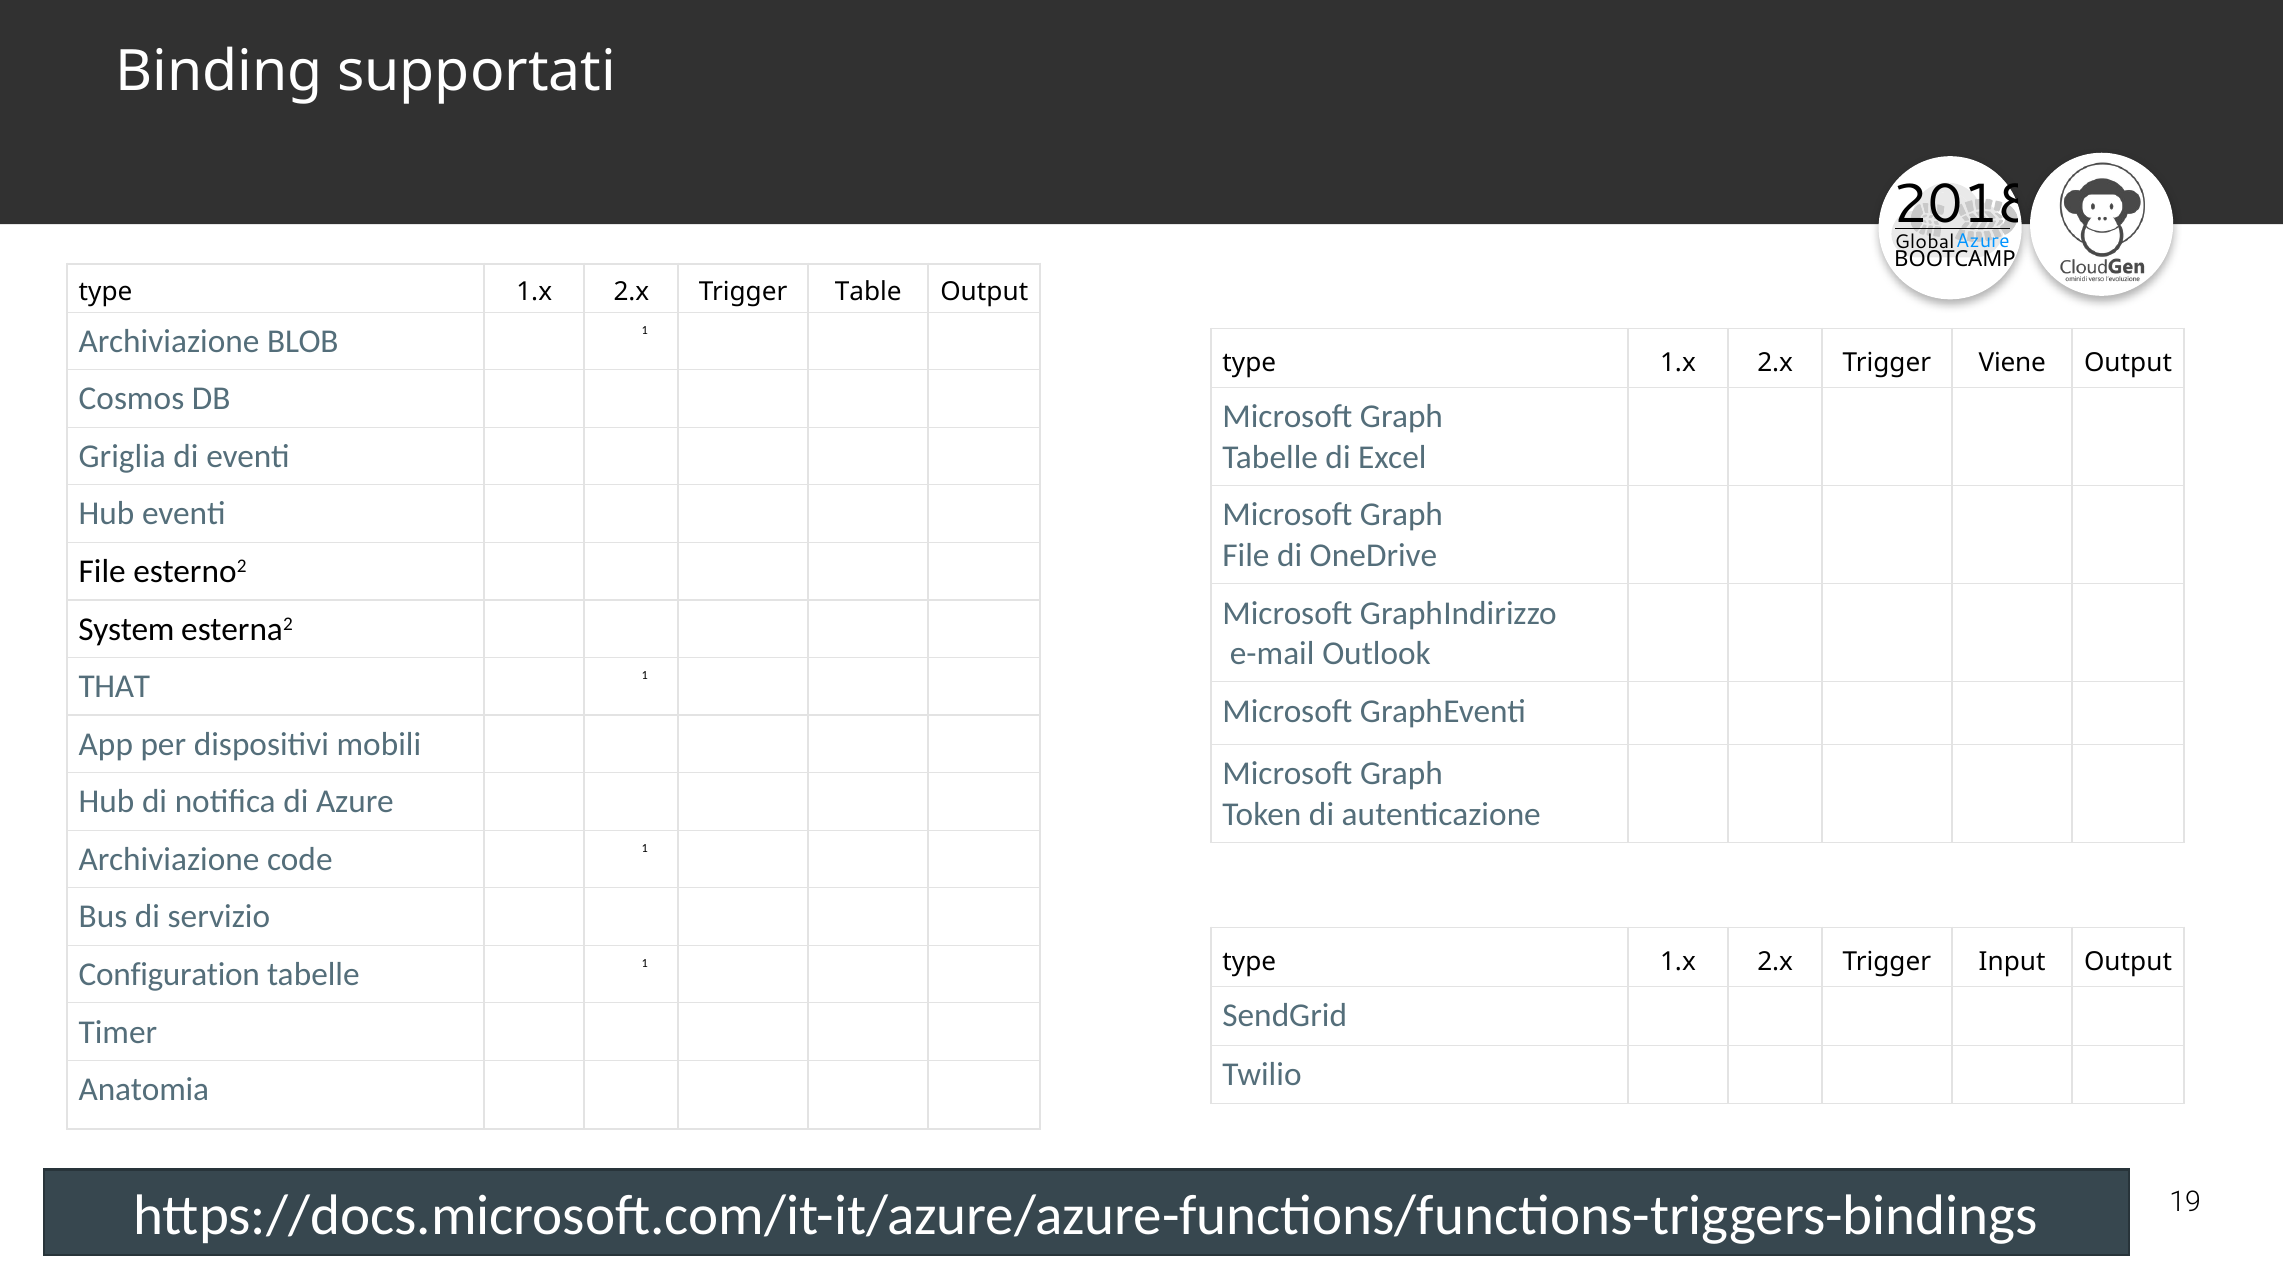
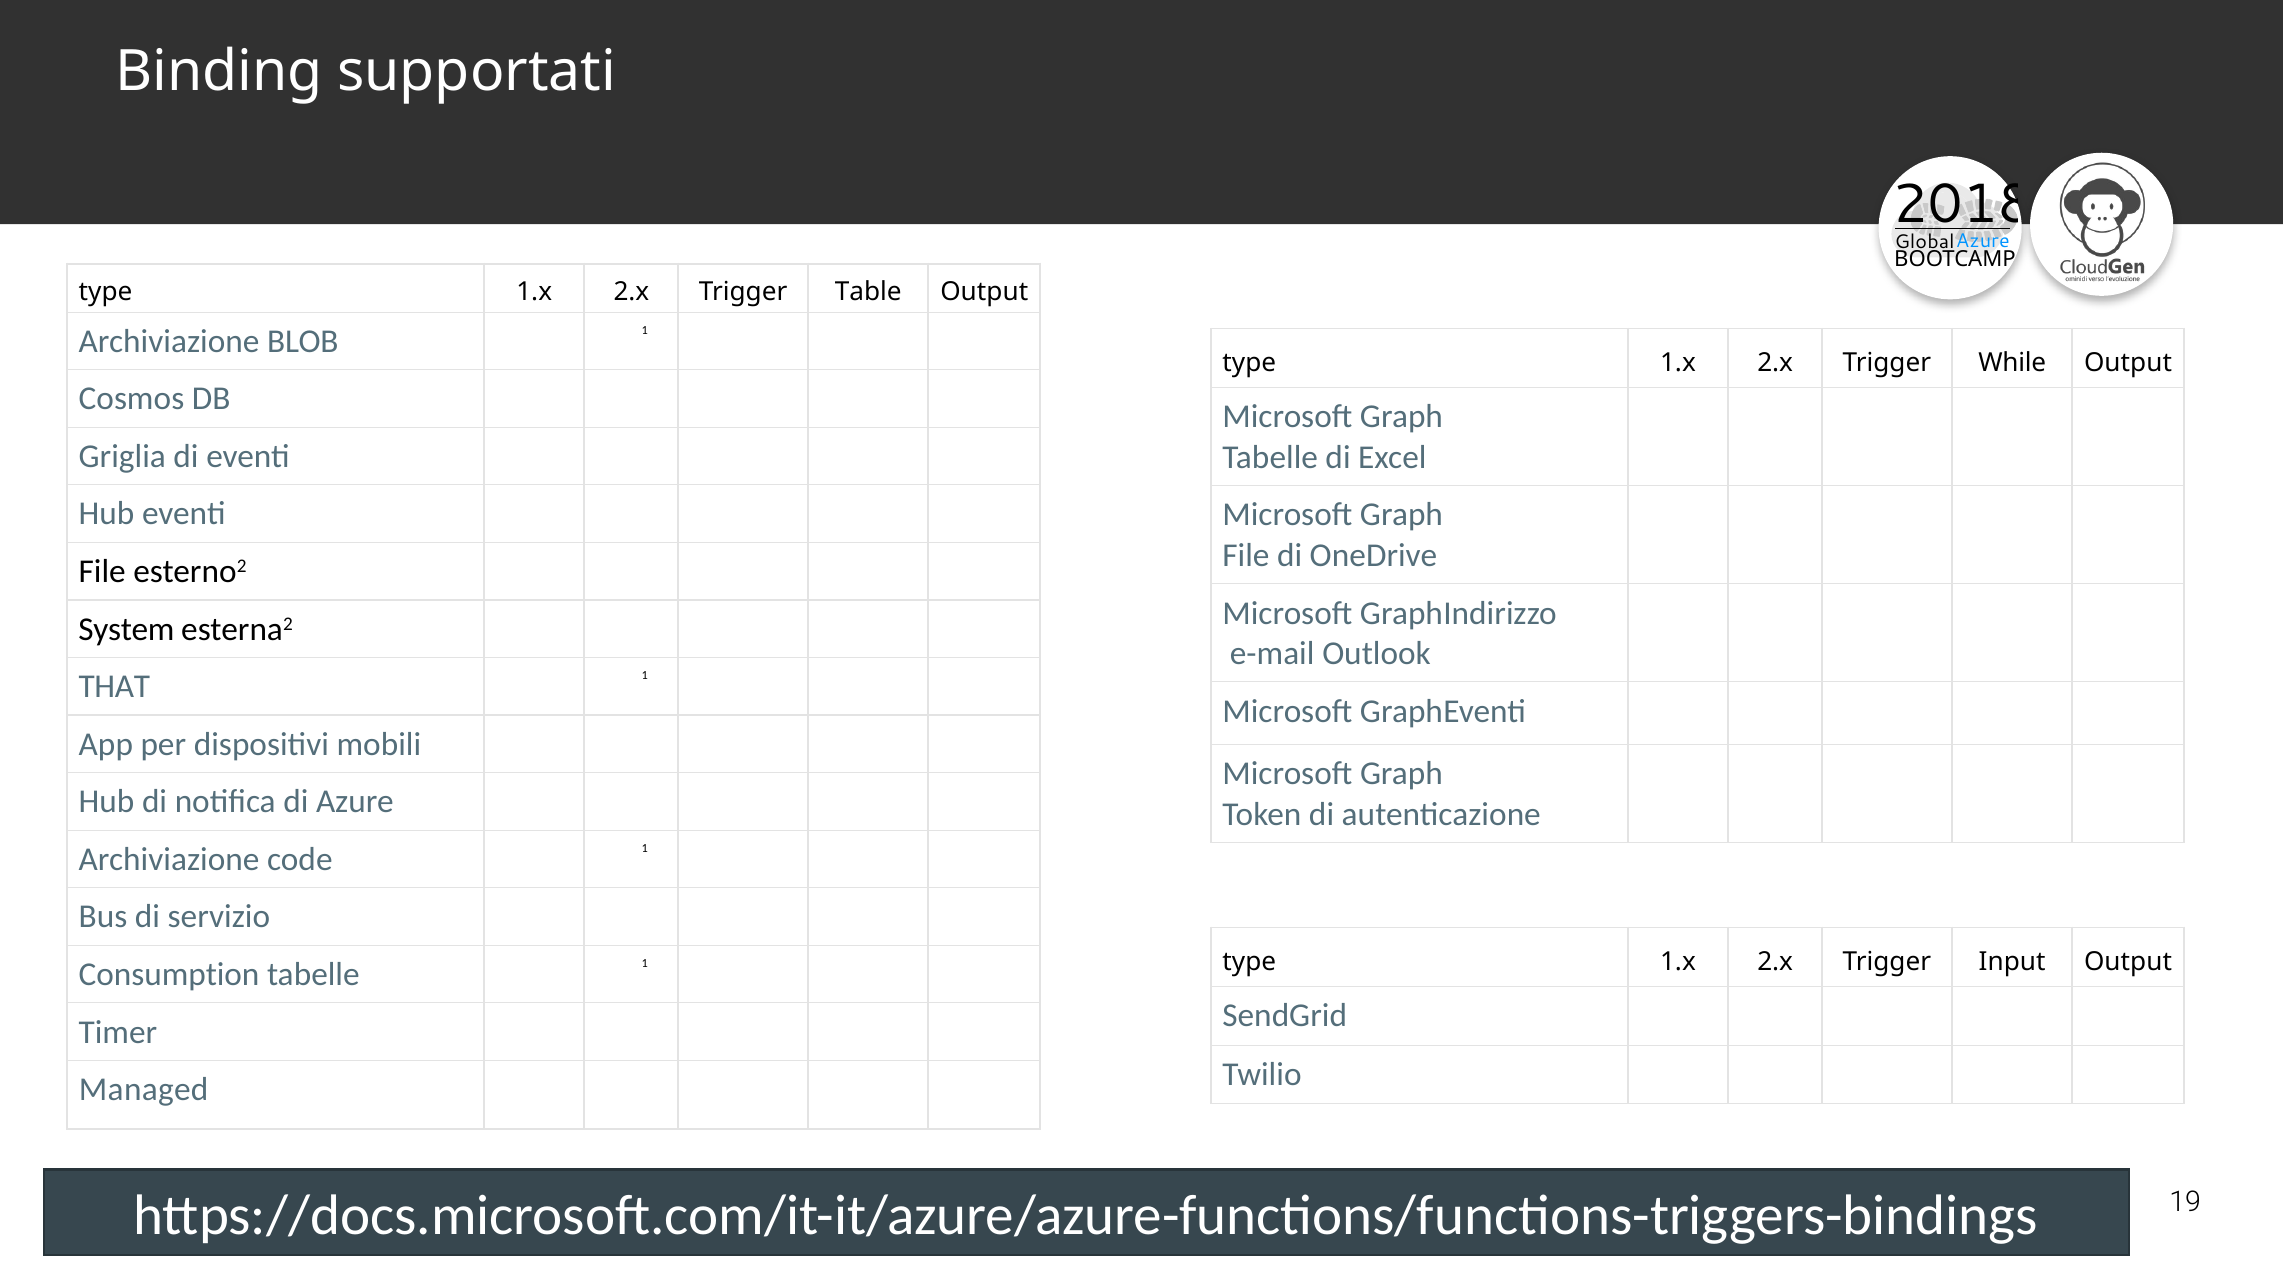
Viene: Viene -> While (2012, 363)
Configuration: Configuration -> Consumption (169, 975)
Anatomia: Anatomia -> Managed (144, 1090)
